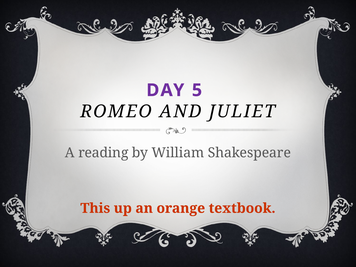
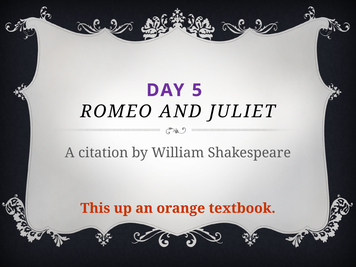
reading: reading -> citation (103, 153)
